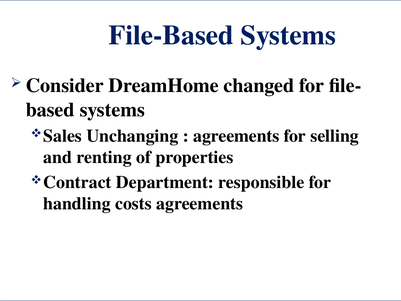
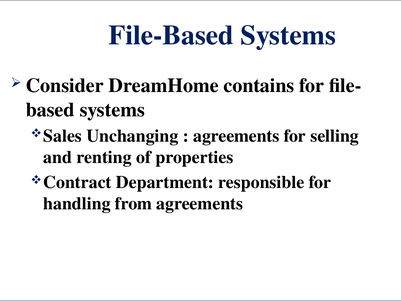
changed: changed -> contains (259, 86)
costs: costs -> from (134, 204)
